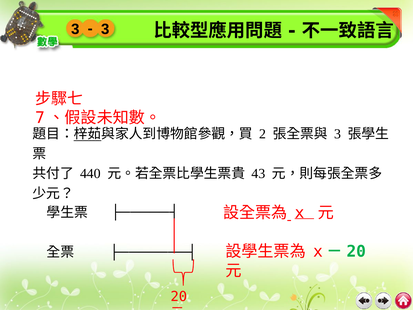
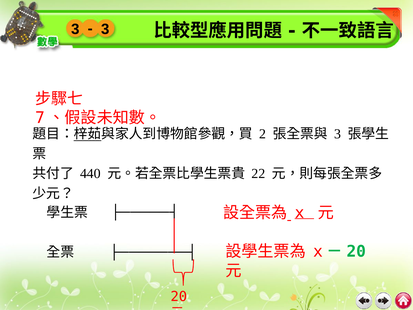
43: 43 -> 22 (258, 174)
